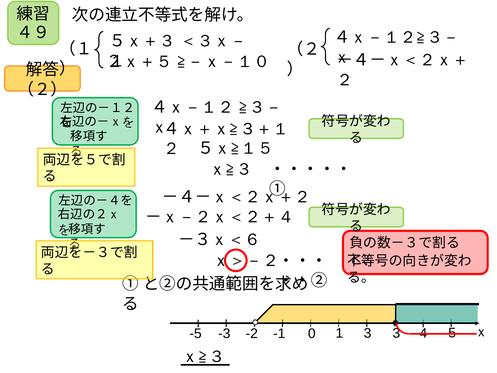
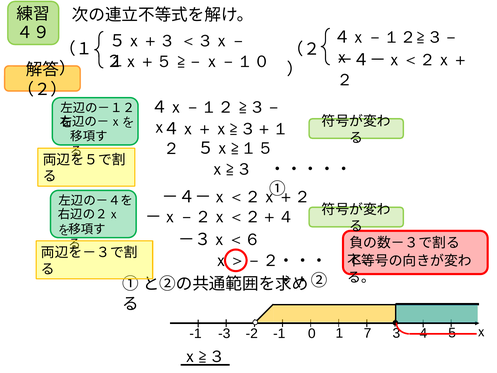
-5: -5 -> -1 (196, 334)
1 3: 3 -> 7 (368, 333)
